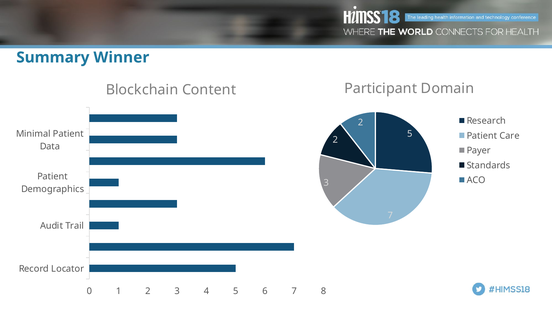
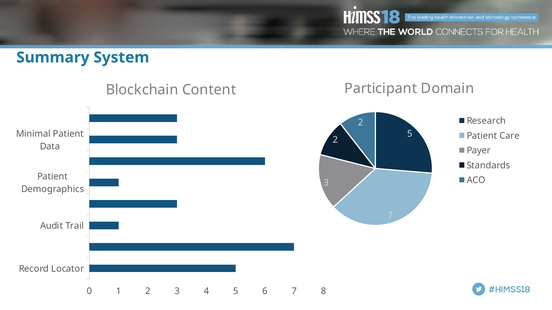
Winner: Winner -> System (121, 58)
